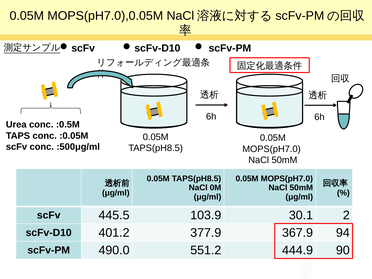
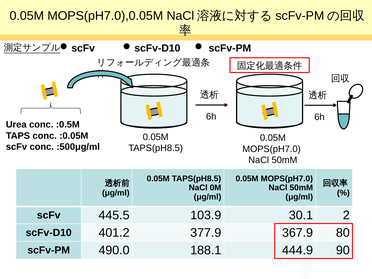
94: 94 -> 80 (343, 233)
551.2: 551.2 -> 188.1 (206, 250)
